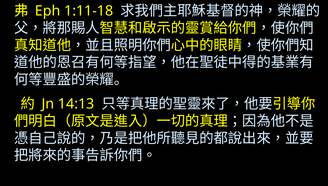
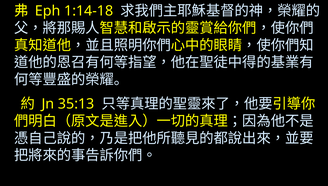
1:11-18: 1:11-18 -> 1:14-18 (89, 11)
14:13: 14:13 -> 35:13 (76, 104)
